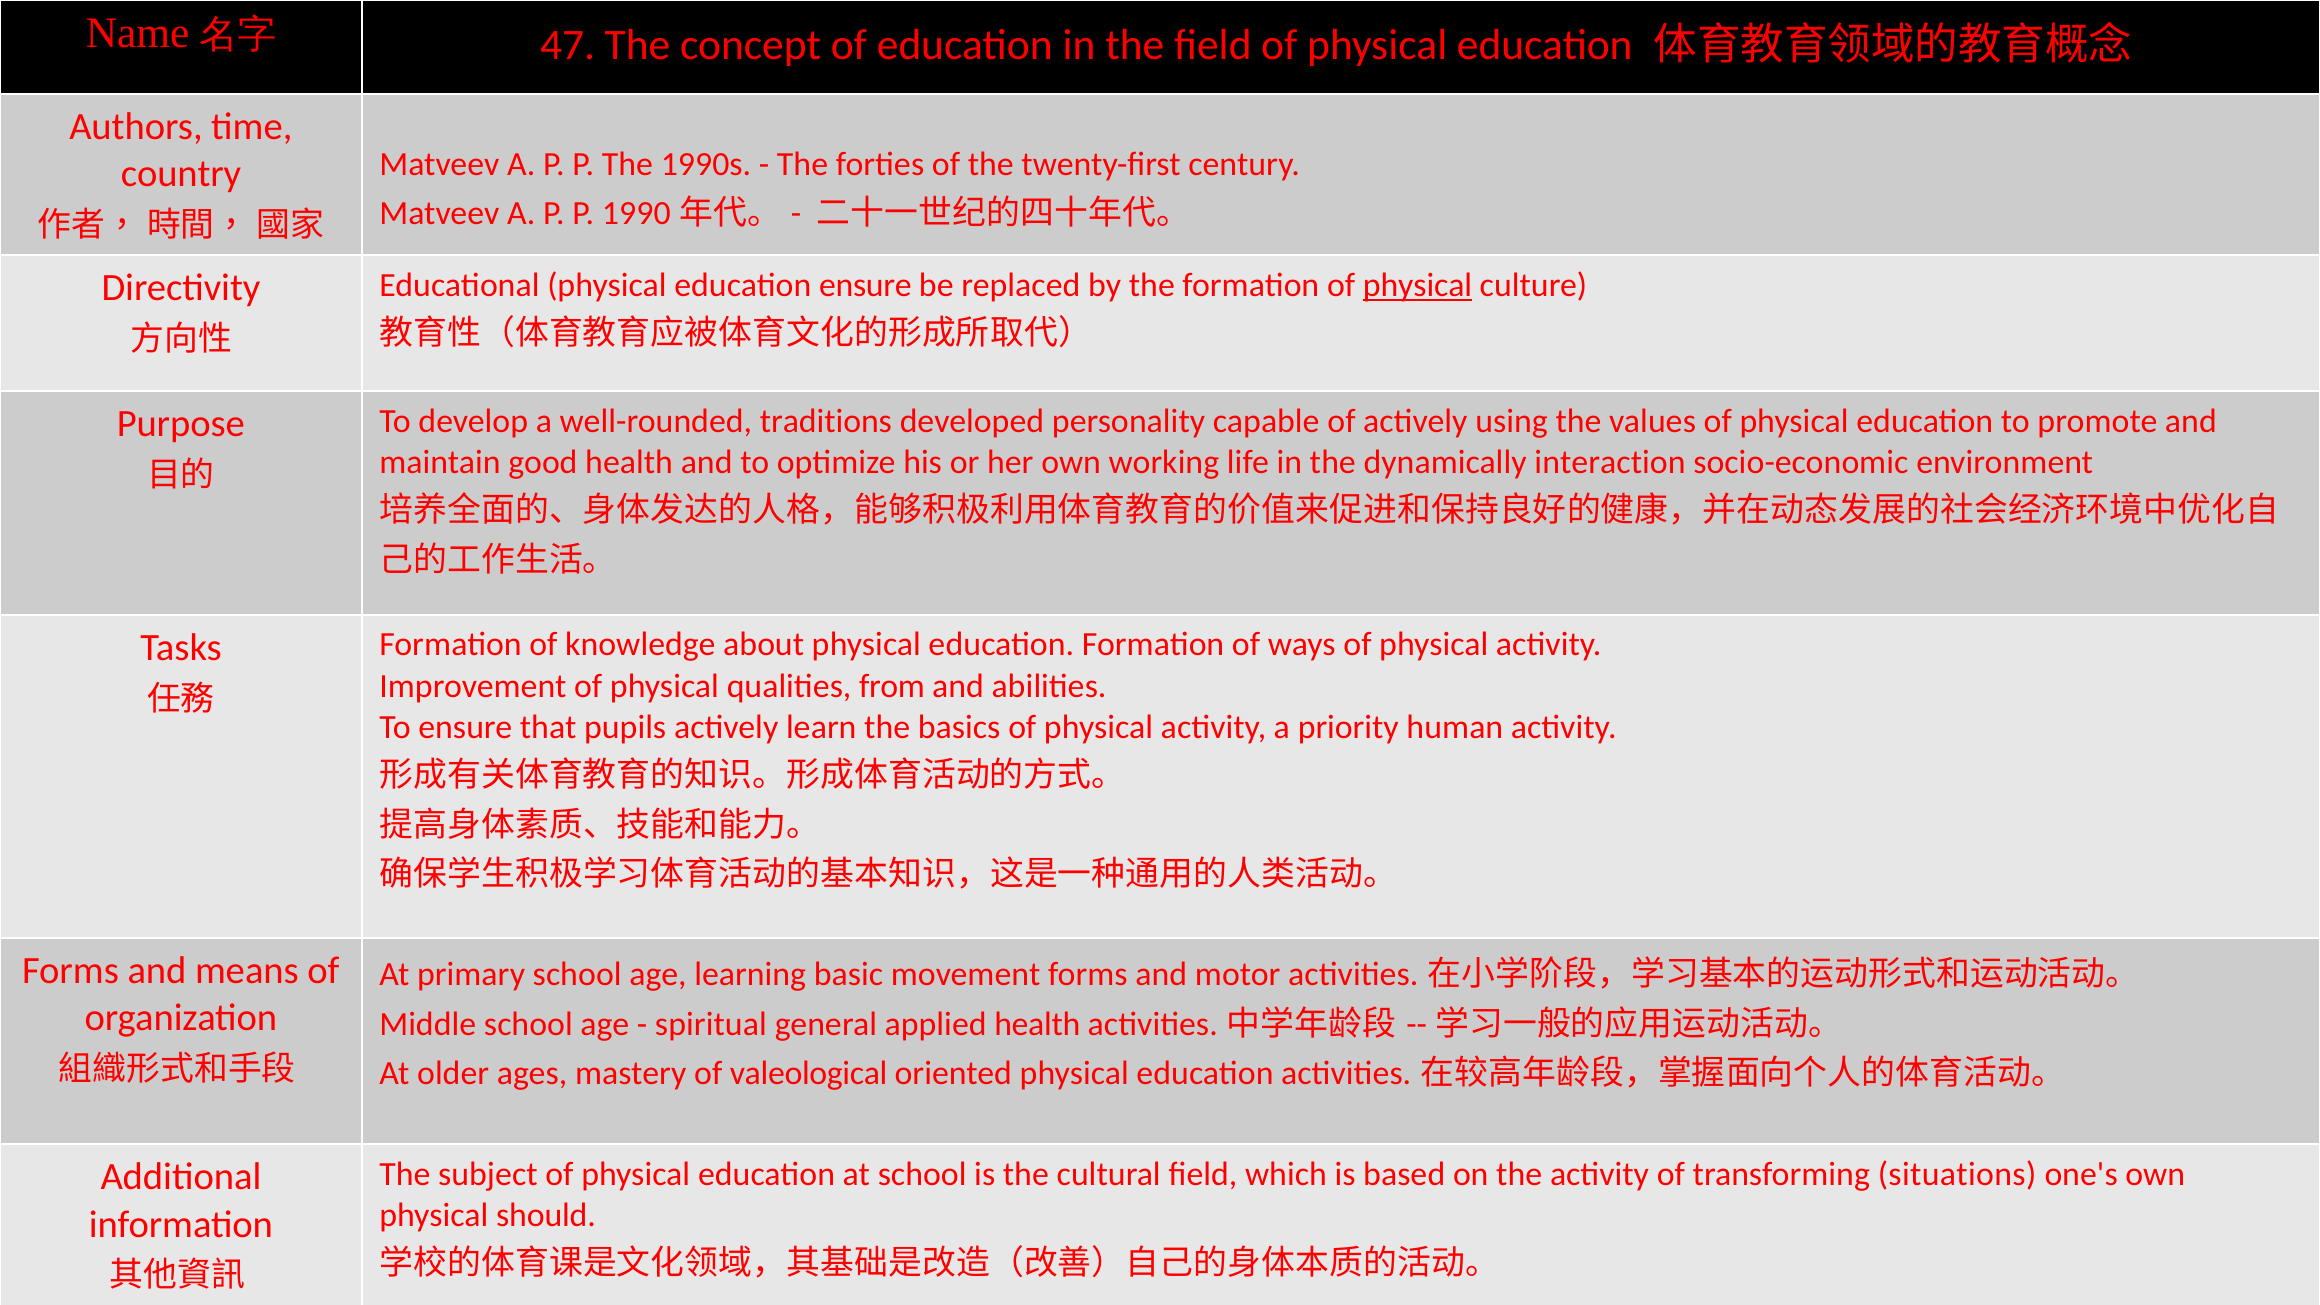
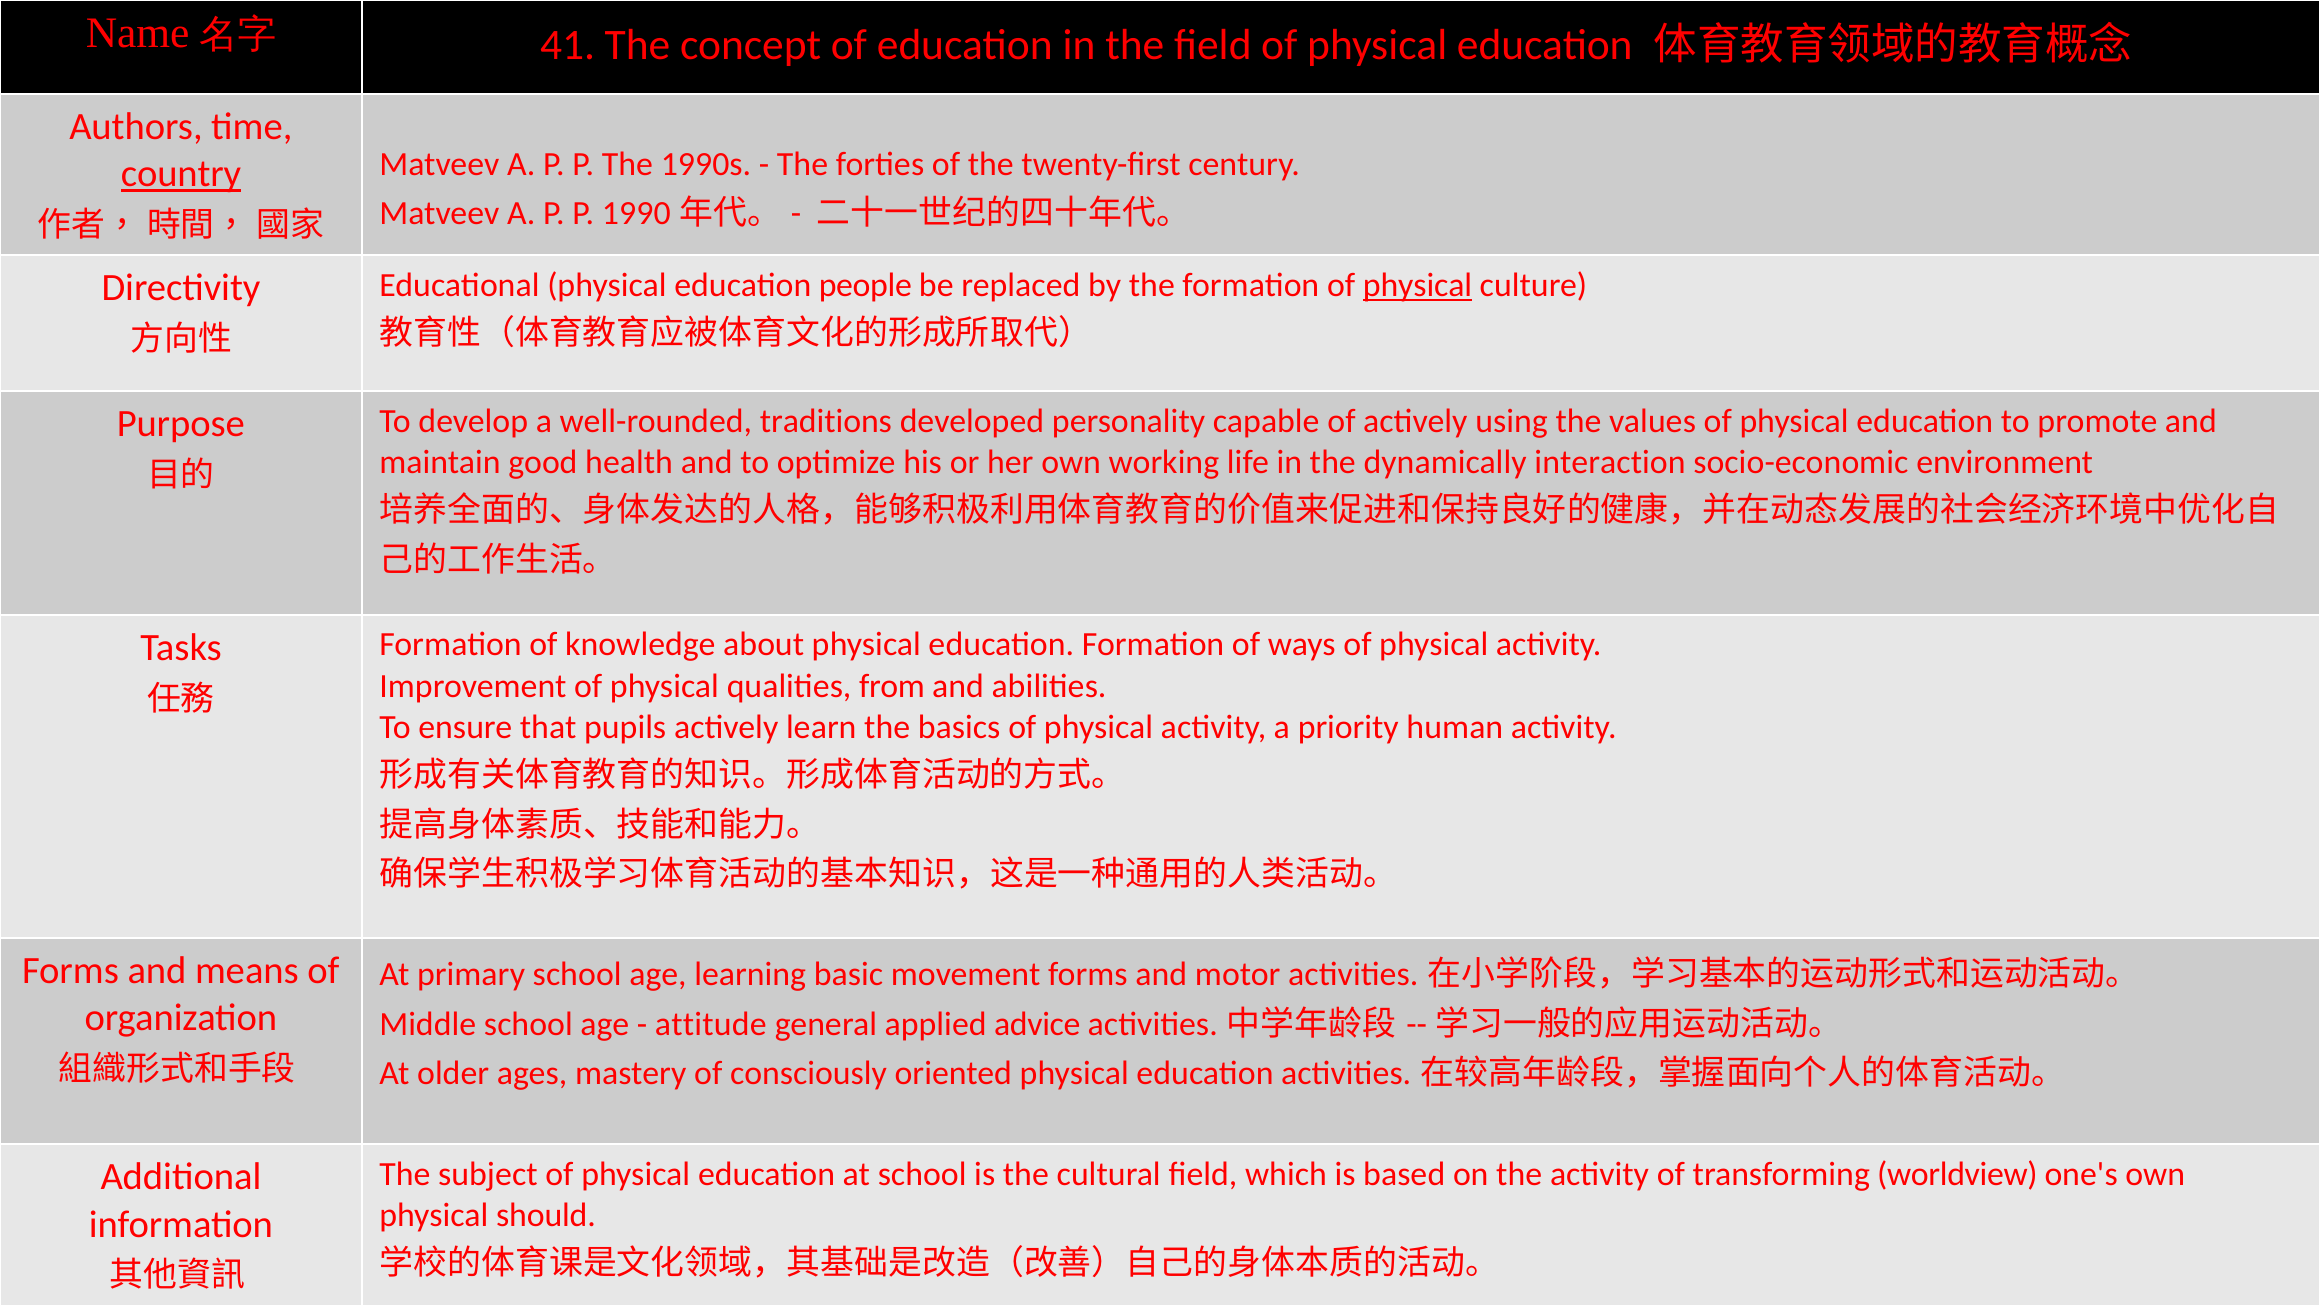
47: 47 -> 41 (568, 45)
country underline: none -> present (181, 174)
education ensure: ensure -> people (865, 285)
spiritual: spiritual -> attitude (711, 1024)
applied health: health -> advice (1037, 1024)
valeological: valeological -> consciously (808, 1073)
situations: situations -> worldview (1957, 1174)
